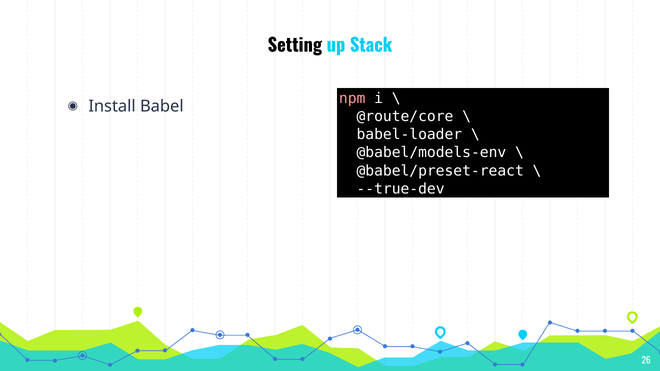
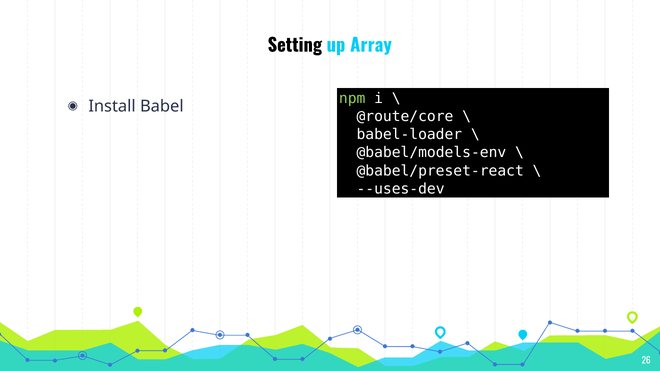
Stack: Stack -> Array (371, 46)
npm colour: pink -> light green (352, 98)
--true-dev: --true-dev -> --uses-dev (401, 189)
